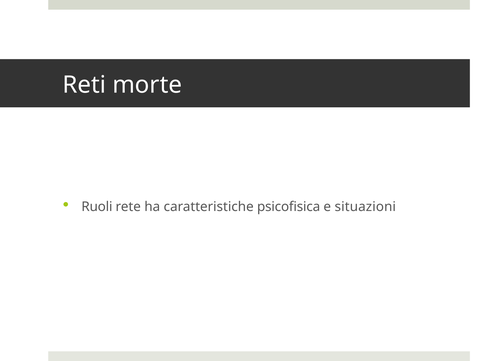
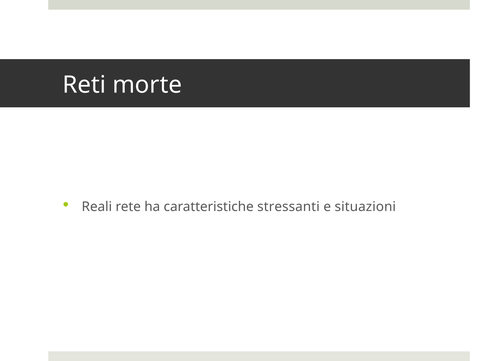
Ruoli: Ruoli -> Reali (97, 207)
psicofisica: psicofisica -> stressanti (288, 207)
